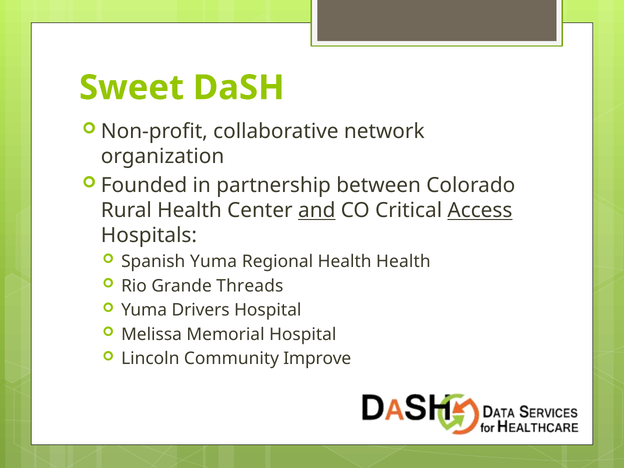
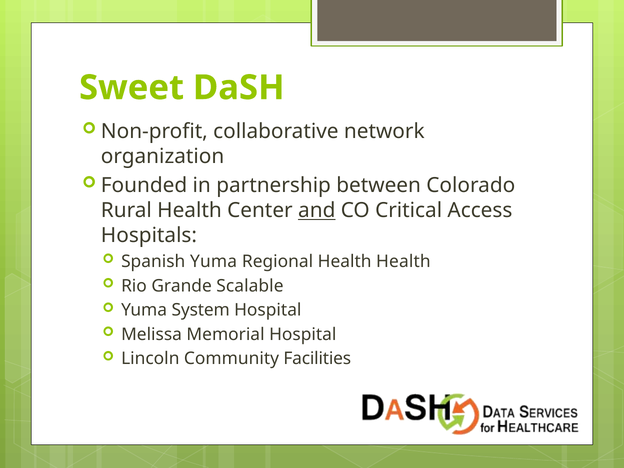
Access underline: present -> none (480, 211)
Threads: Threads -> Scalable (250, 286)
Drivers: Drivers -> System (201, 310)
Improve: Improve -> Facilities (317, 359)
